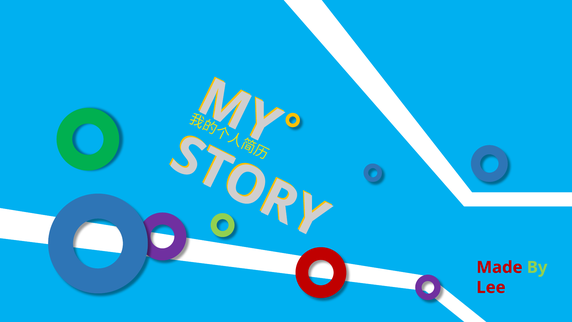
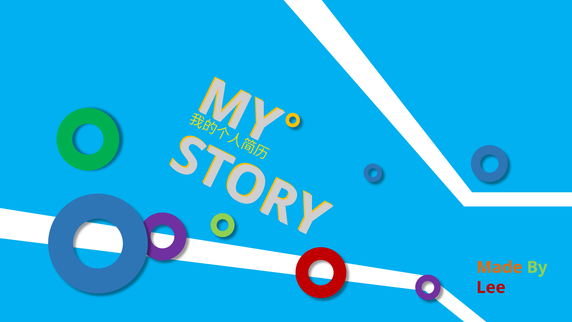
Made colour: red -> orange (499, 267)
